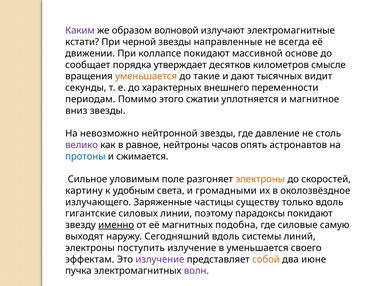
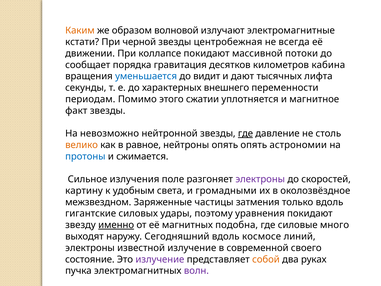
Каким colour: purple -> orange (80, 31)
направленные: направленные -> центробежная (228, 42)
основе: основе -> потоки (302, 53)
утверждает: утверждает -> гравитация (180, 65)
смысле: смысле -> кабина (328, 65)
уменьшается colour: orange -> blue (146, 76)
такие: такие -> видит (207, 76)
видит: видит -> лифта (318, 76)
вниз: вниз -> факт (76, 111)
где underline: none -> present (245, 133)
велико colour: purple -> orange (82, 145)
нейтроны часов: часов -> опять (225, 145)
астронавтов: астронавтов -> астрономии (298, 145)
уловимым: уловимым -> излучения (134, 179)
электроны colour: orange -> purple (260, 179)
излучающего: излучающего -> межзвездном (98, 202)
существу: существу -> затмения (258, 202)
линии: линии -> удары (176, 213)
парадоксы: парадоксы -> уравнения (260, 213)
самую: самую -> много (335, 225)
системы: системы -> космосе (262, 236)
поступить: поступить -> известной (141, 248)
в уменьшается: уменьшается -> современной (258, 248)
эффектам: эффектам -> состояние (90, 259)
июне: июне -> руках (314, 259)
